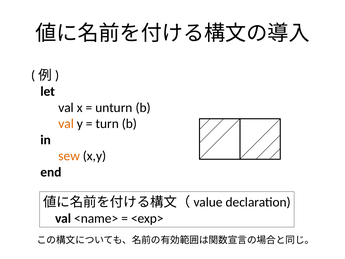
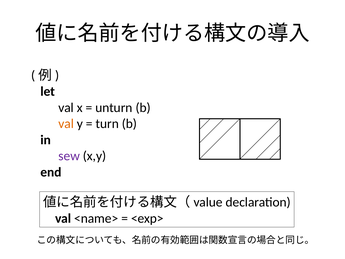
sew colour: orange -> purple (69, 156)
